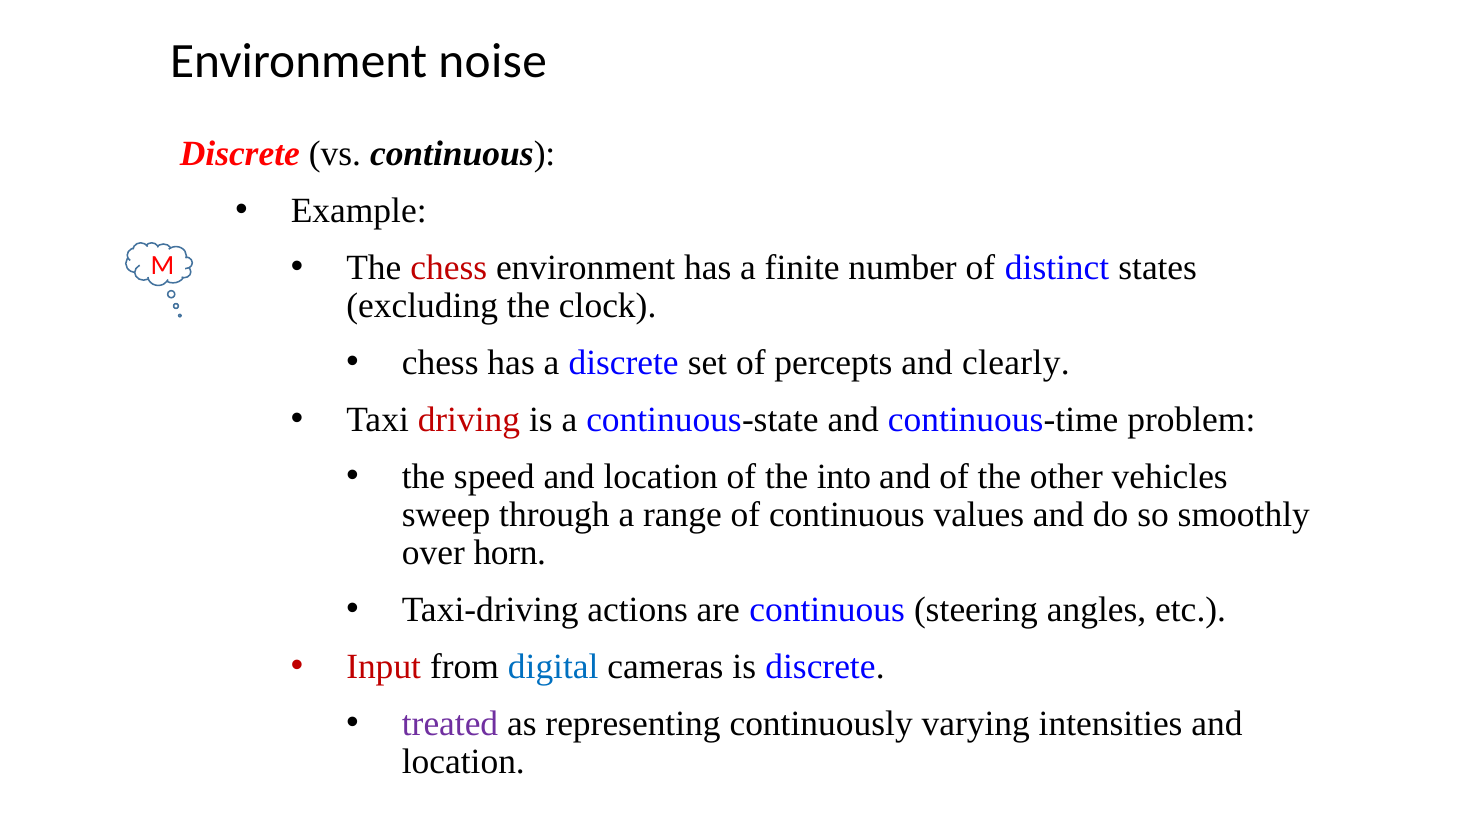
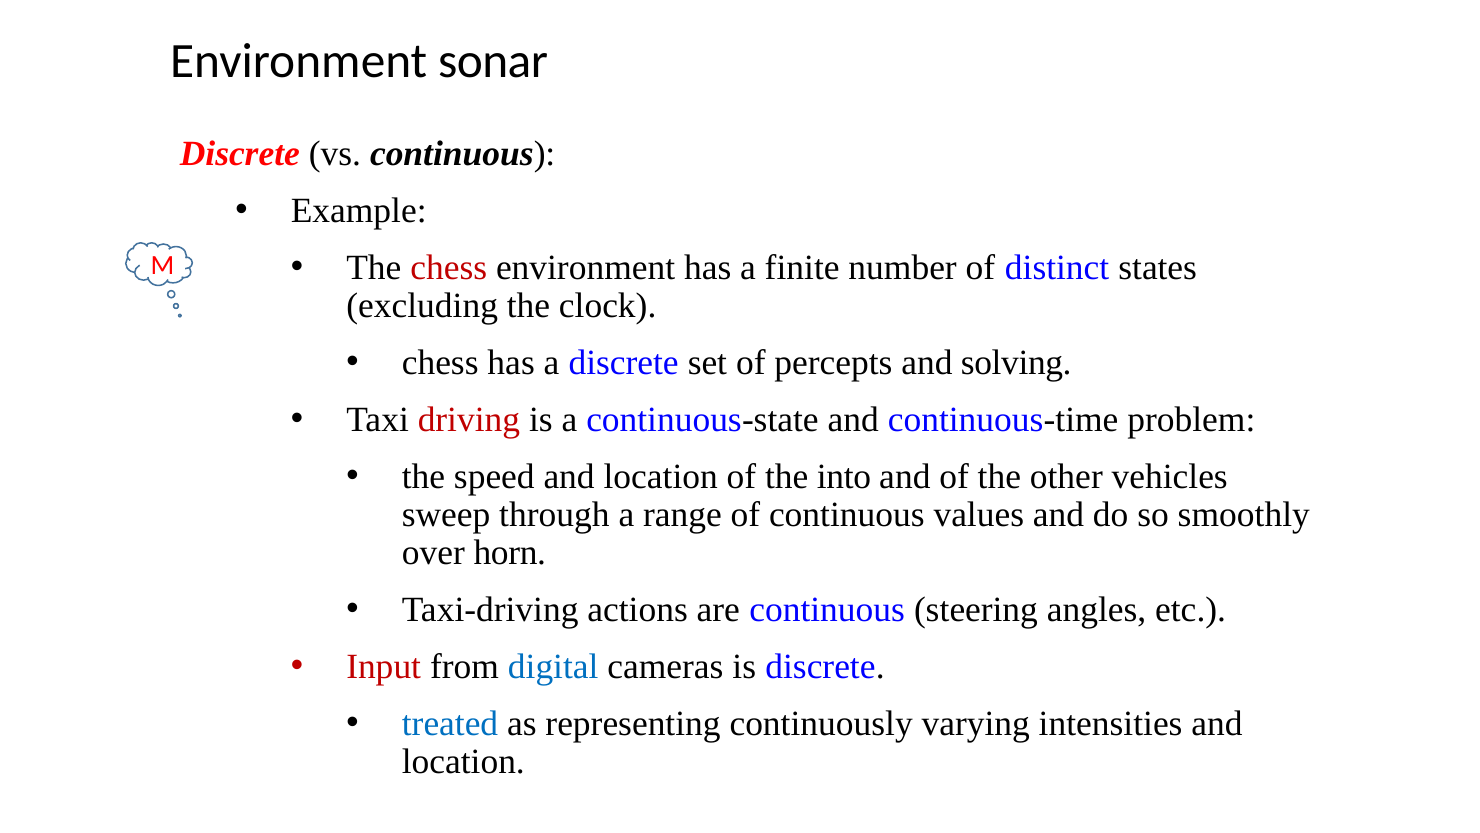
noise: noise -> sonar (493, 61)
clearly: clearly -> solving (1016, 362)
treated colour: purple -> blue (450, 723)
